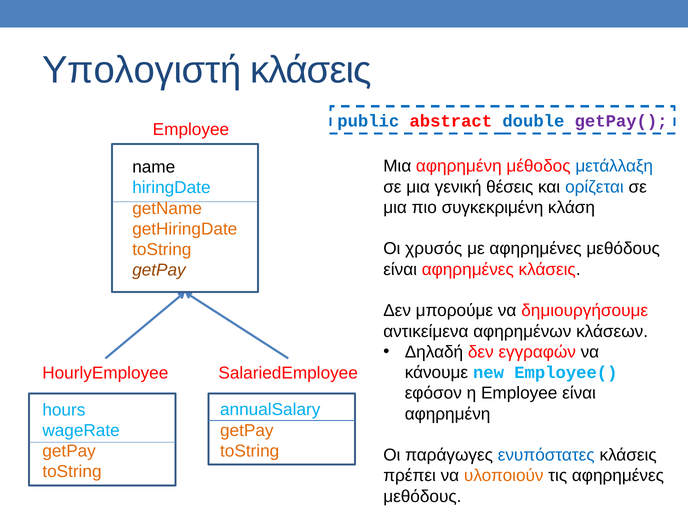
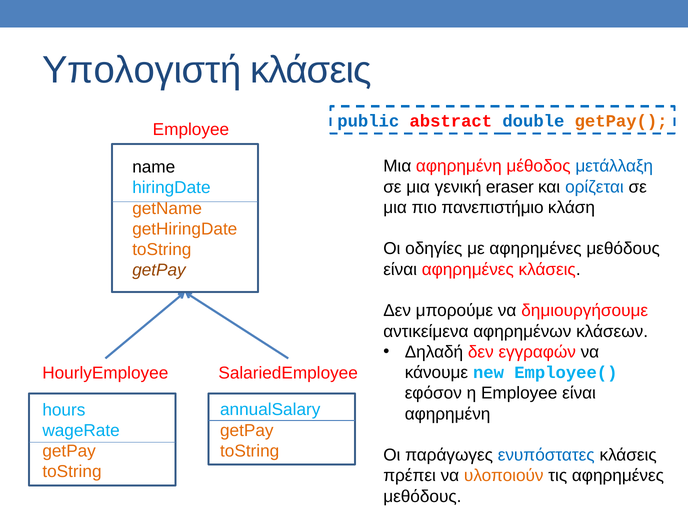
getPay( colour: purple -> orange (621, 121)
θέσεις: θέσεις -> eraser (510, 187)
συγκεκριμένη: συγκεκριμένη -> πανεπιστήμιο (493, 207)
χρυσός: χρυσός -> οδηγίες (434, 249)
